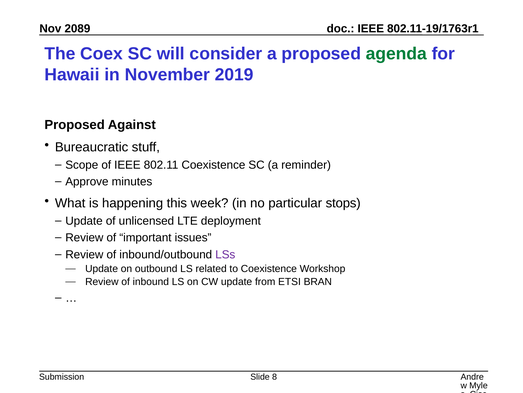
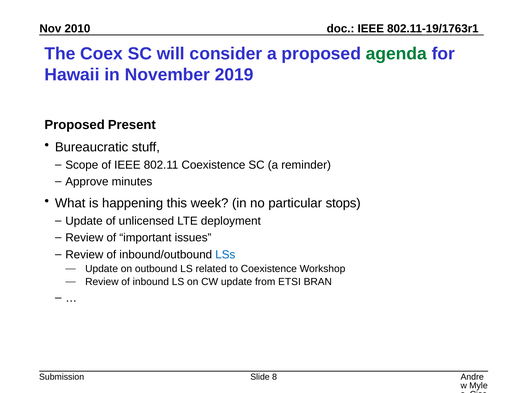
2089: 2089 -> 2010 (77, 29)
Against: Against -> Present (132, 125)
LSs colour: purple -> blue (225, 254)
